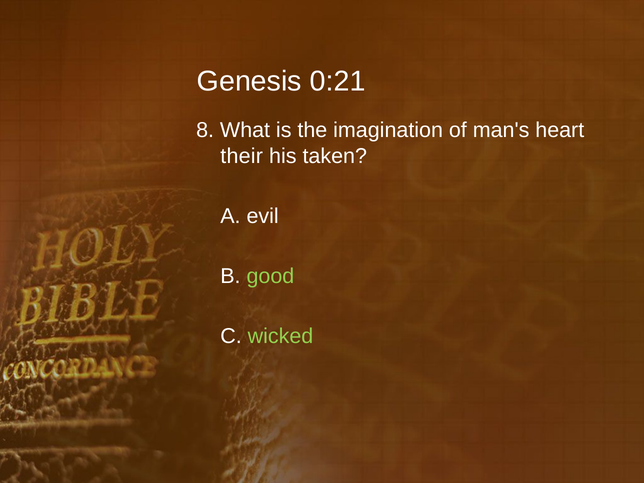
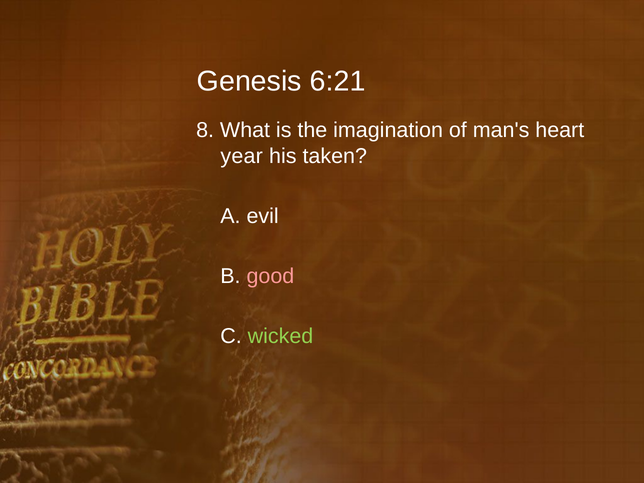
0:21: 0:21 -> 6:21 (338, 81)
their: their -> year (242, 156)
good colour: light green -> pink (270, 276)
